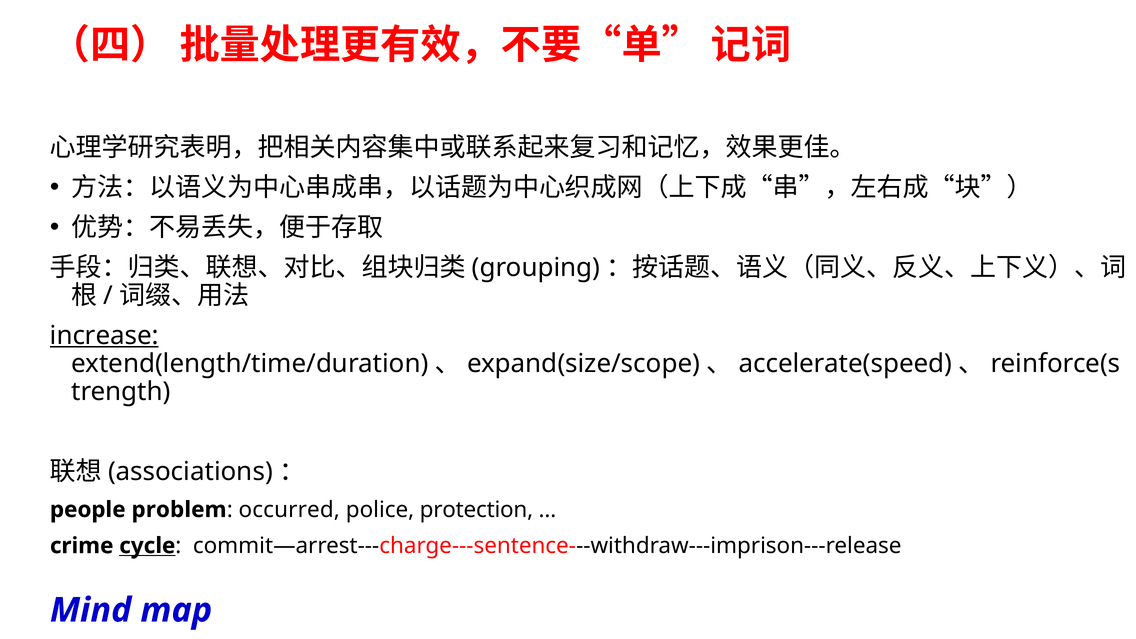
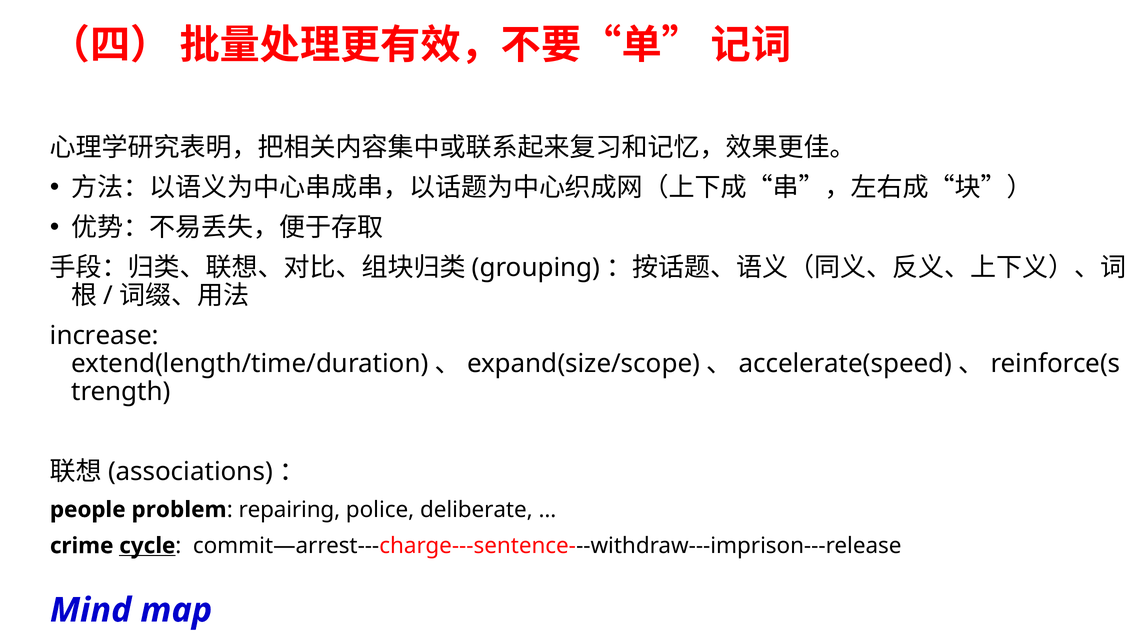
increase underline: present -> none (104, 335)
occurred: occurred -> repairing (289, 510)
protection: protection -> deliberate (476, 510)
